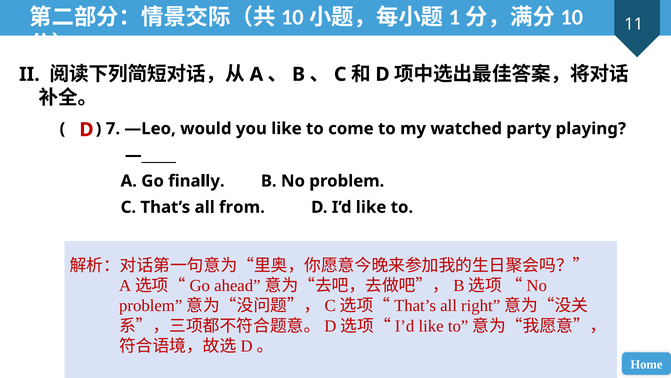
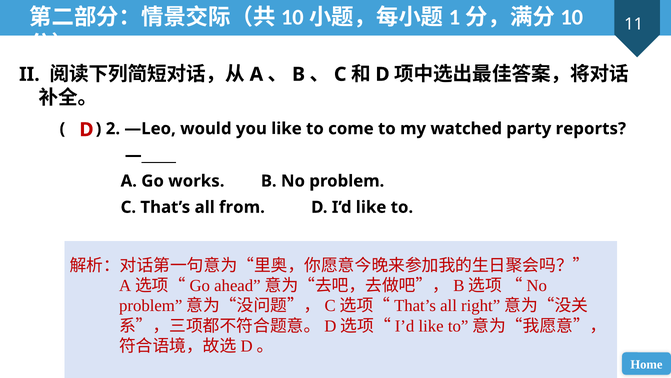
7: 7 -> 2 (113, 128)
playing: playing -> reports (591, 128)
finally: finally -> works (196, 181)
